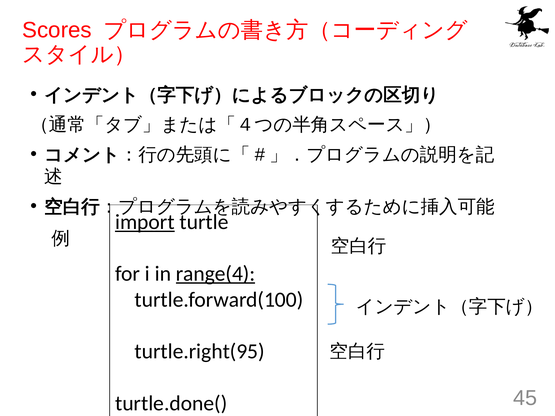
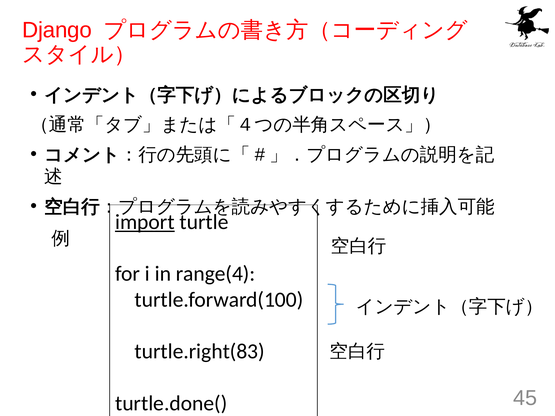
Scores: Scores -> Django (57, 30)
range(4 underline: present -> none (215, 274)
turtle.right(95: turtle.right(95 -> turtle.right(83 (200, 352)
